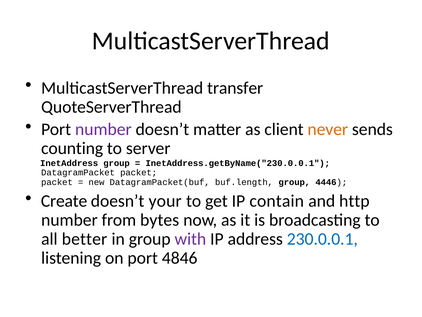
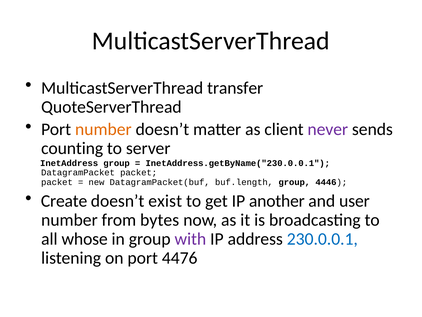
number colour: purple -> orange (103, 129)
never colour: orange -> purple (328, 129)
your: your -> exist (165, 201)
contain: contain -> another (277, 201)
http: http -> user (354, 201)
better: better -> whose (85, 239)
4846: 4846 -> 4476 (180, 258)
